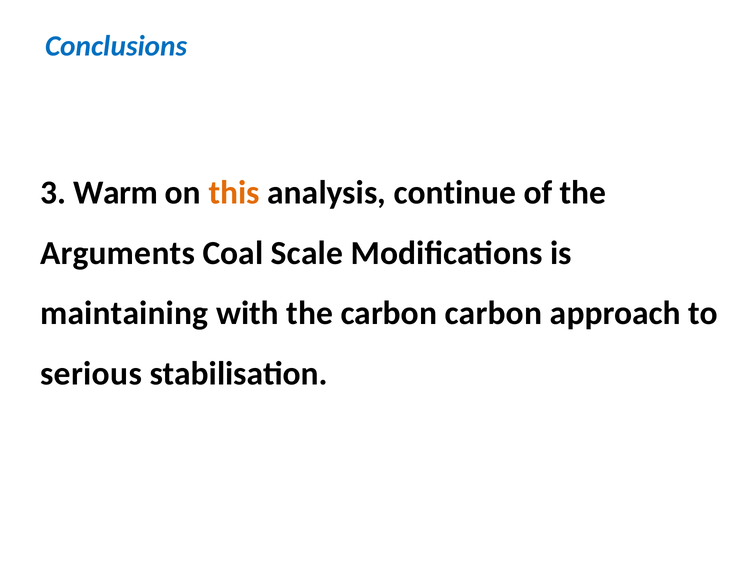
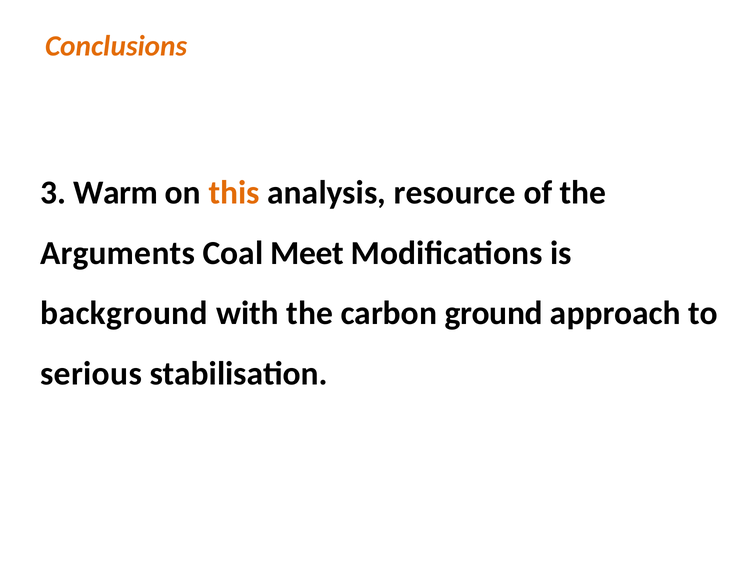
Conclusions colour: blue -> orange (116, 46)
continue: continue -> resource (455, 193)
Scale: Scale -> Meet (307, 253)
maintaining: maintaining -> background (124, 313)
carbon carbon: carbon -> ground (494, 313)
